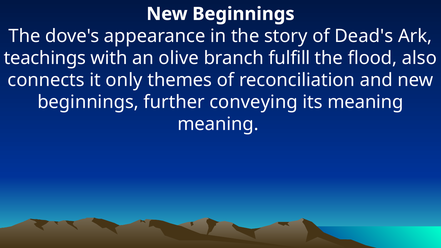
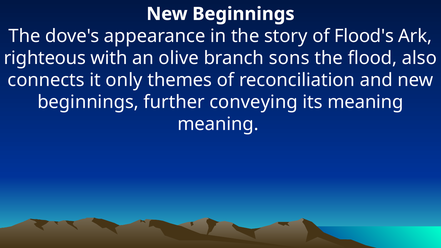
Dead's: Dead's -> Flood's (364, 36)
teachings: teachings -> righteous (45, 58)
fulfill: fulfill -> sons (289, 58)
